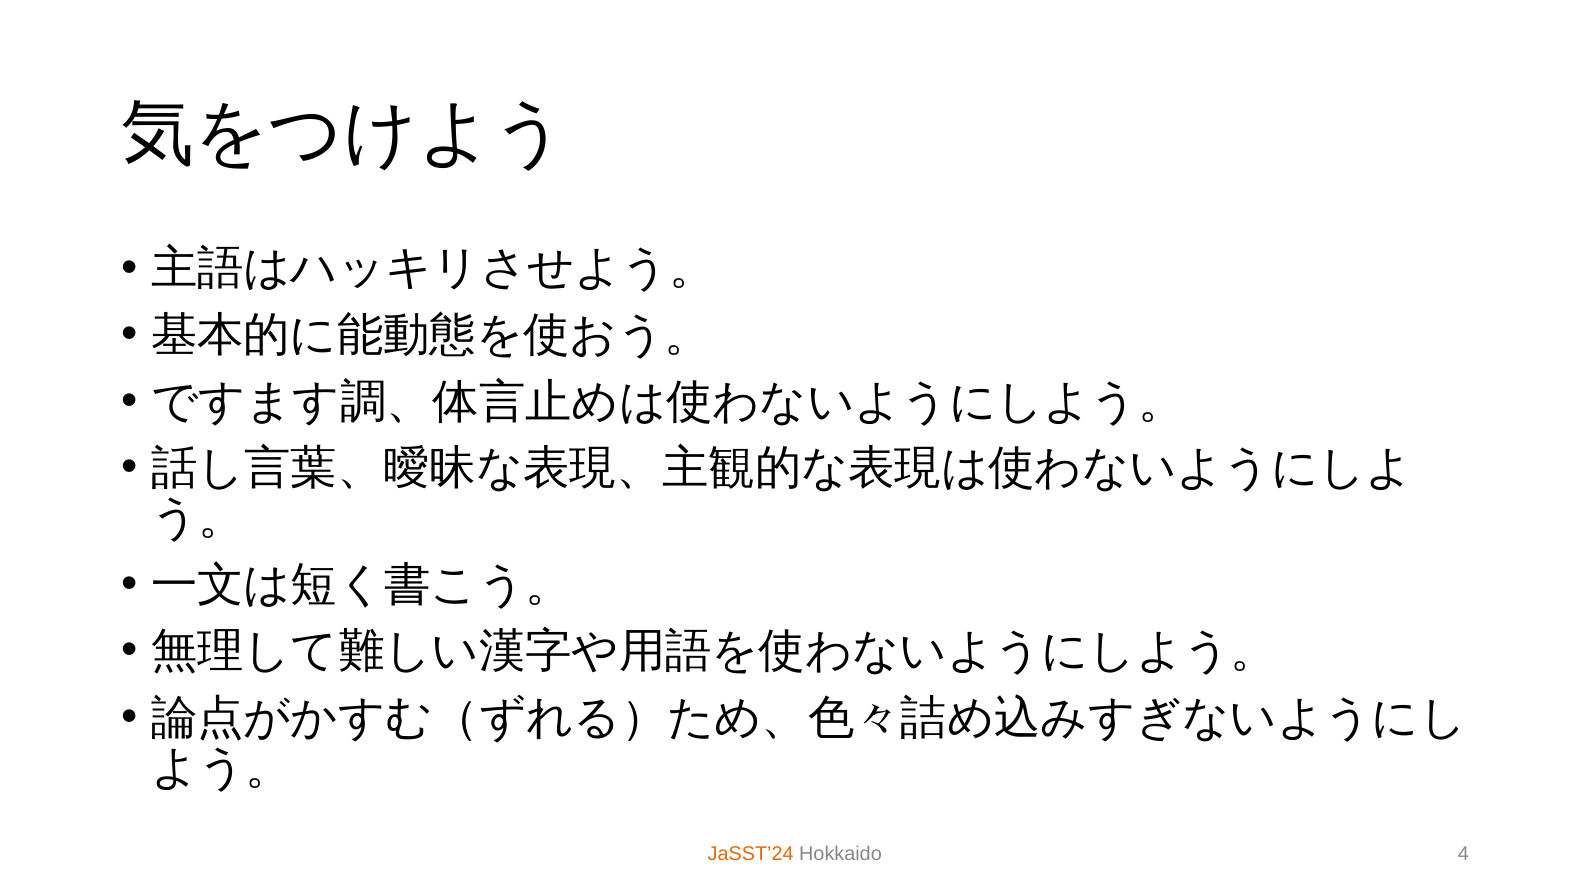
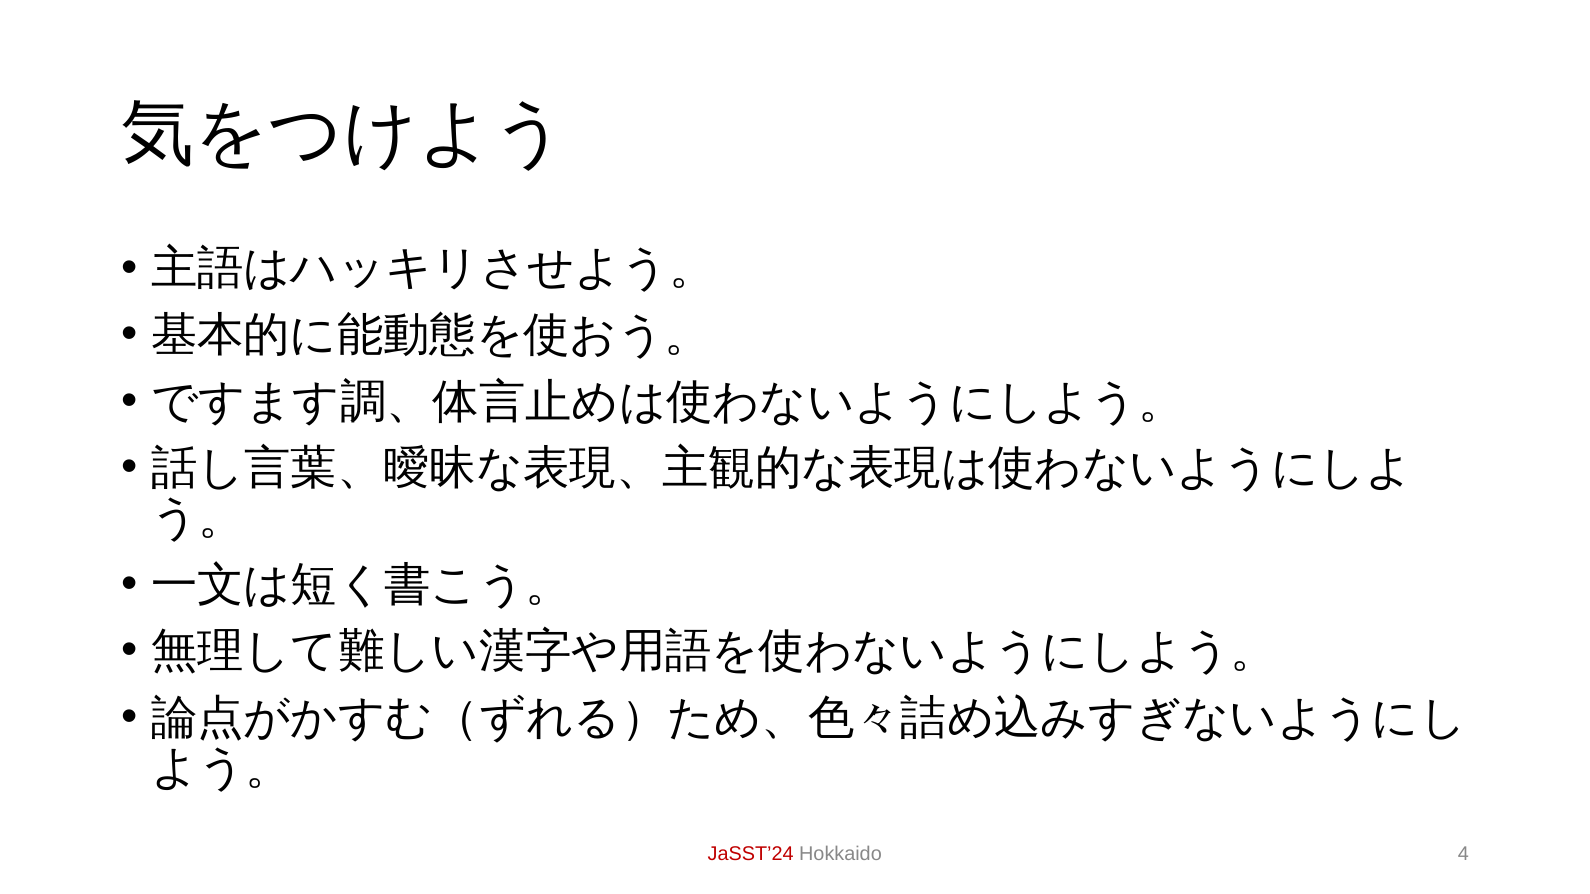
JaSST’24 colour: orange -> red (751, 854)
